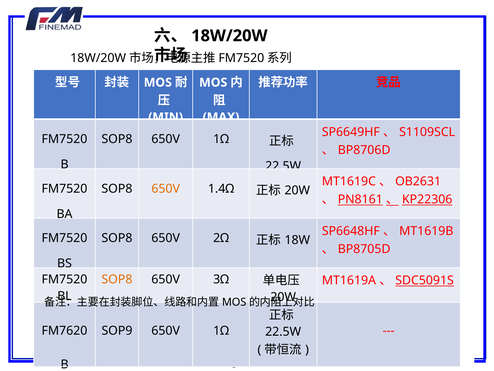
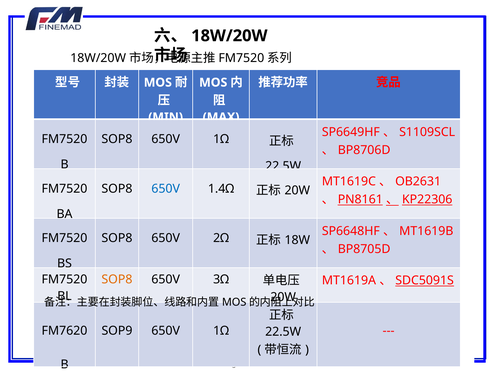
650V colour: orange -> blue (166, 188)
